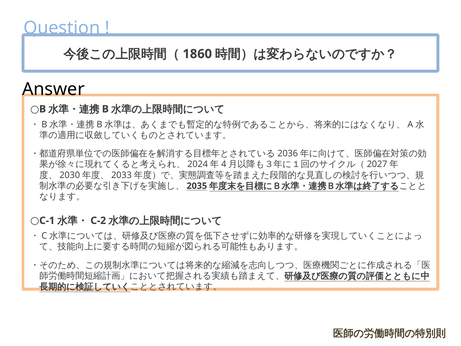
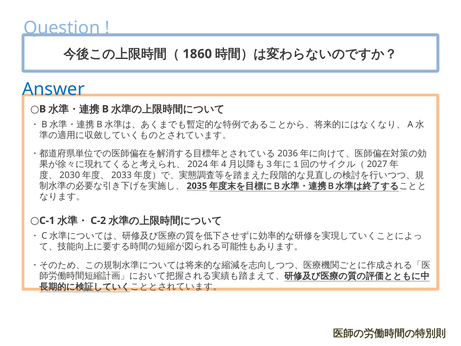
Answer colour: black -> blue (53, 89)
